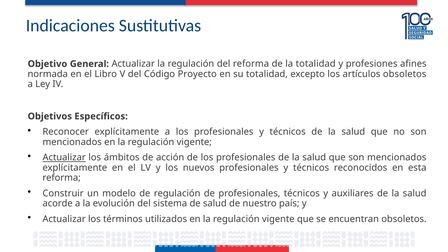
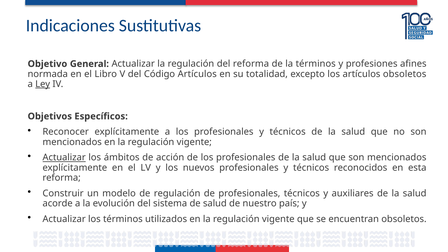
la totalidad: totalidad -> términos (316, 64)
Código Proyecto: Proyecto -> Artículos (197, 74)
Ley underline: none -> present (43, 84)
